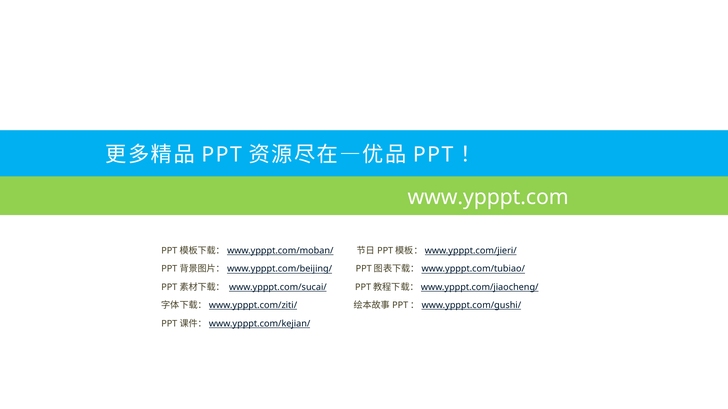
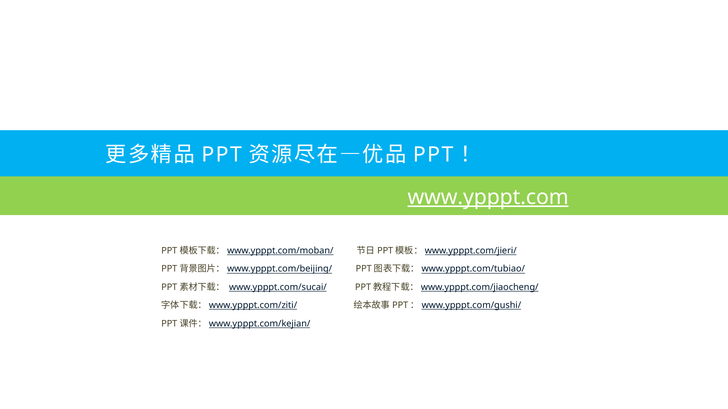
www.ypppt.com underline: none -> present (488, 197)
